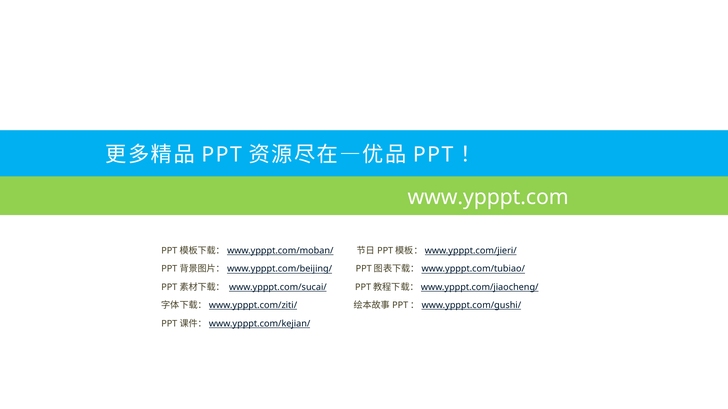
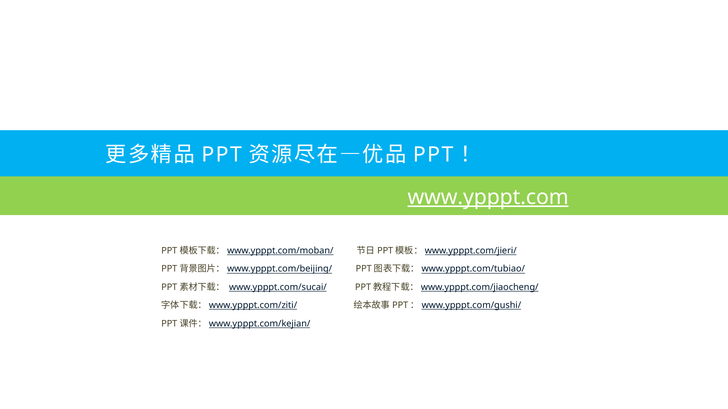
www.ypppt.com underline: none -> present (488, 197)
